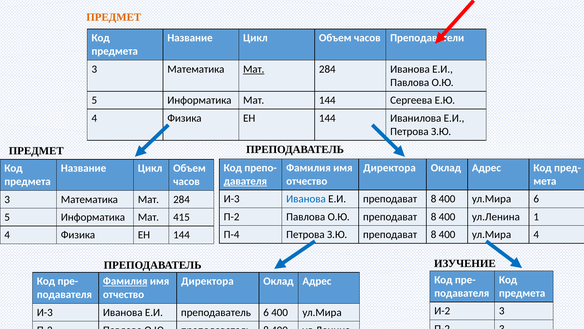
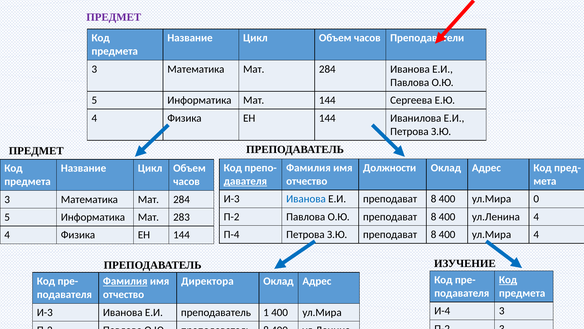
ПРЕДМЕТ colour: orange -> purple (114, 17)
Мат underline: present -> none (254, 69)
Директора: Директора -> Должности (390, 168)
ул.Мира 6: 6 -> 0 (536, 199)
ул.Ленина 1: 1 -> 4 (536, 216)
415: 415 -> 283 (182, 217)
Код underline: none -> present (508, 279)
И-2: И-2 -> И-4 (442, 311)
преподаватель 6: 6 -> 1 (266, 312)
